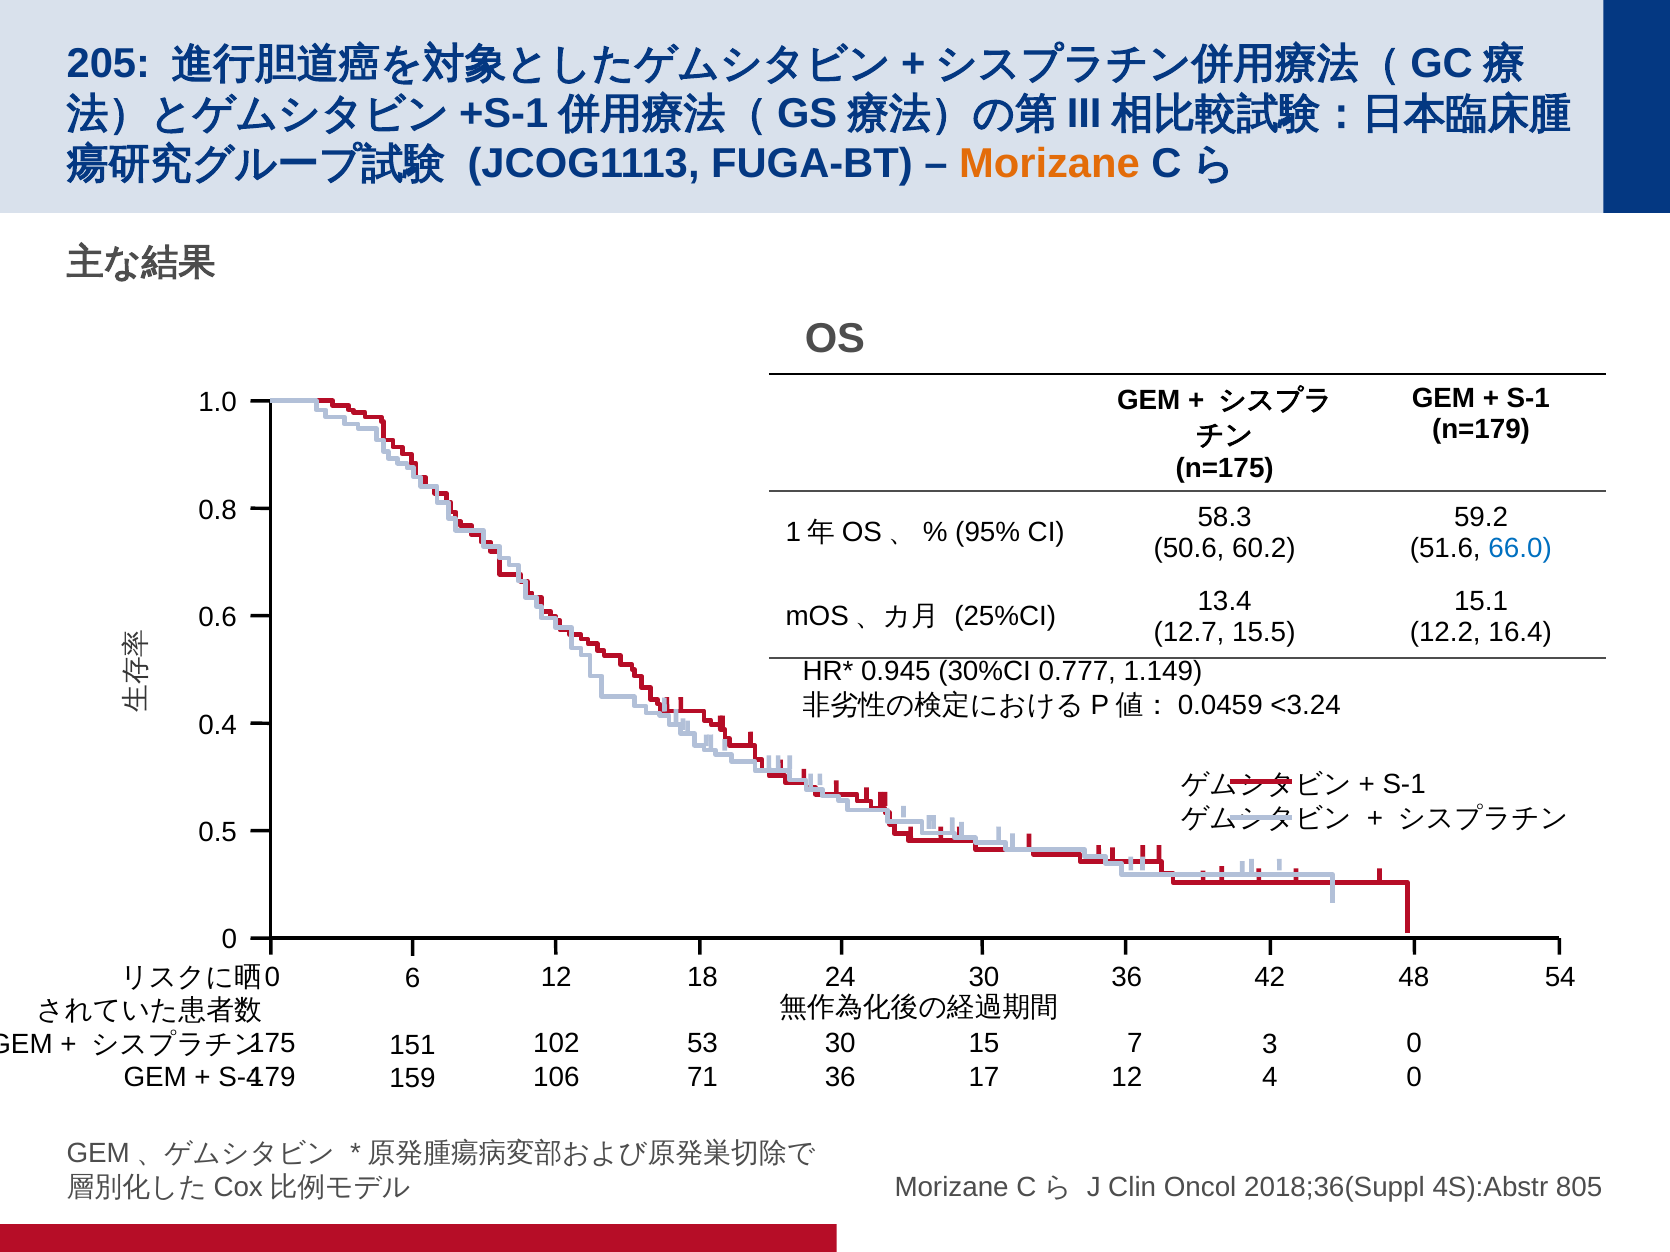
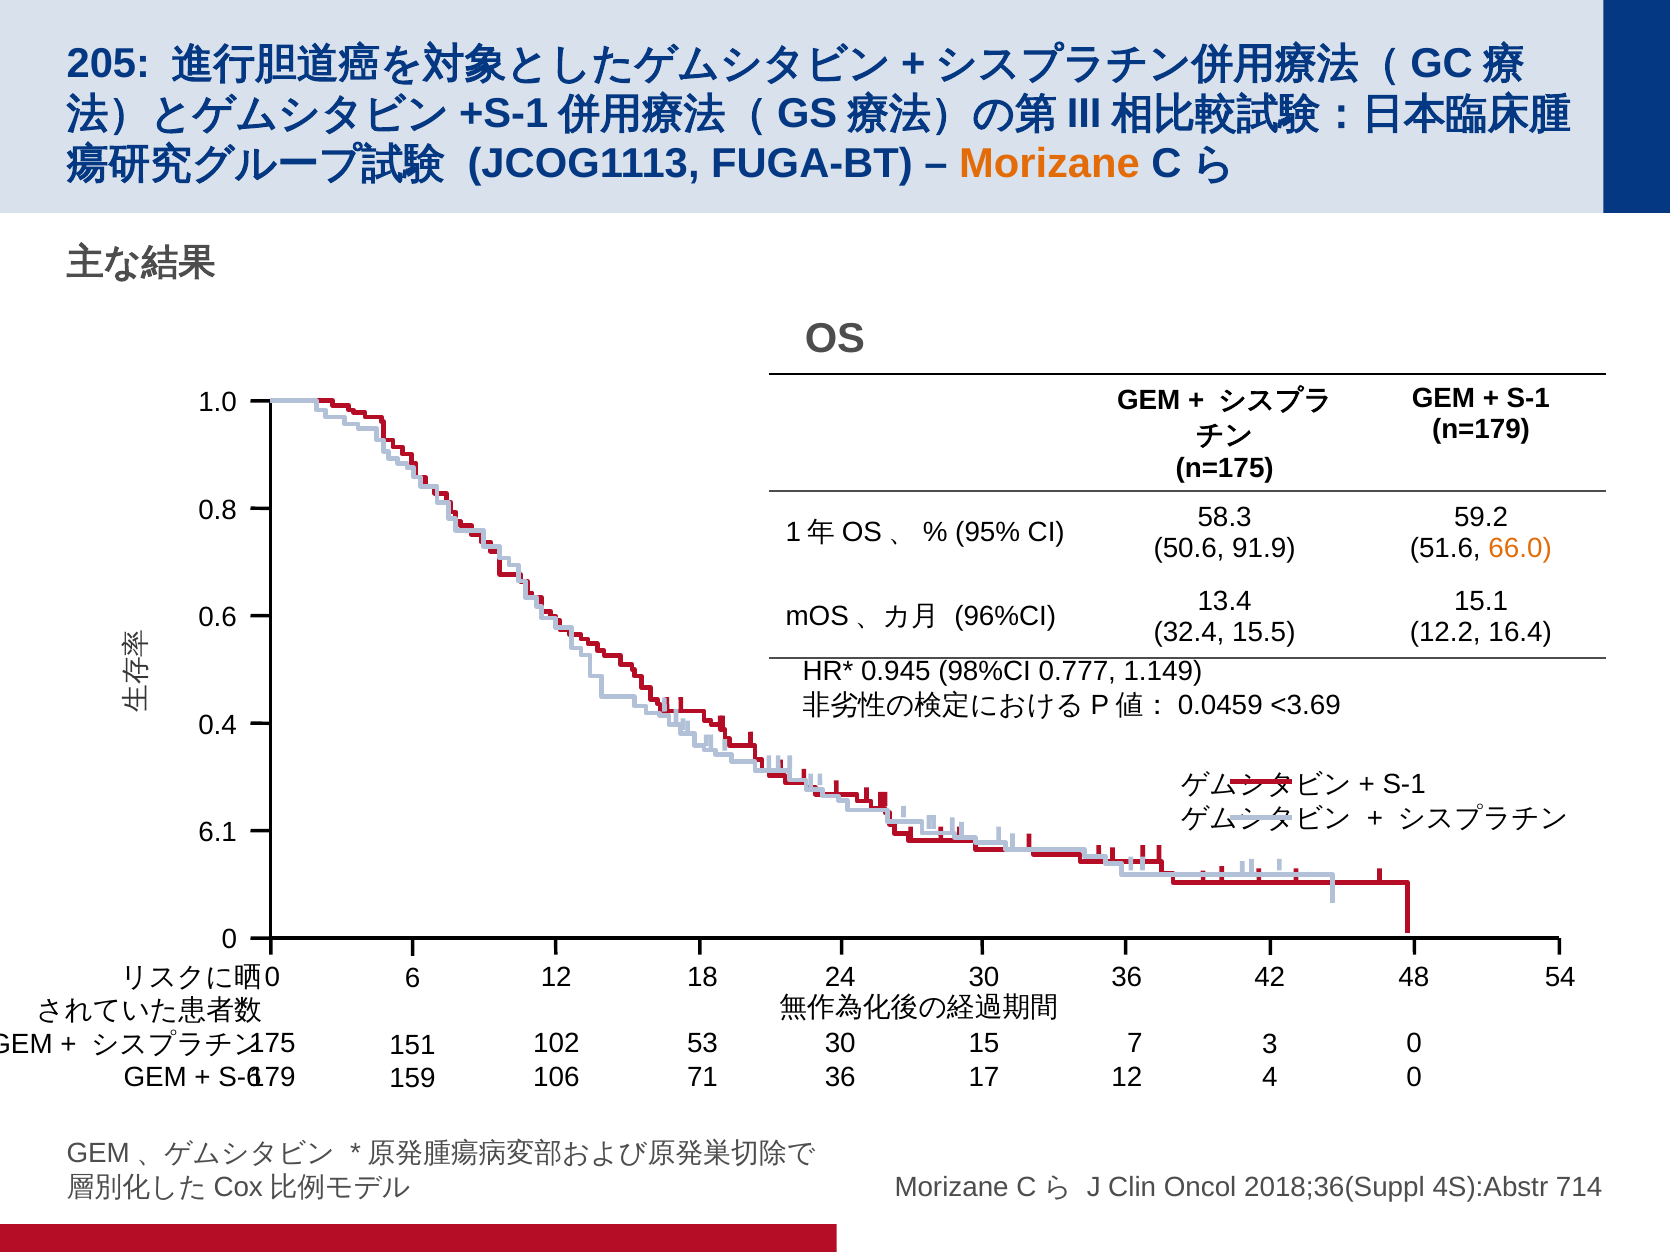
60.2: 60.2 -> 91.9 (1264, 549)
66.0 colour: blue -> orange (1520, 549)
25%CI: 25%CI -> 96%CI (1005, 616)
12.7: 12.7 -> 32.4 (1189, 633)
30%CI: 30%CI -> 98%CI (985, 672)
<3.24: <3.24 -> <3.69 (1306, 705)
0.5: 0.5 -> 6.1 (218, 833)
S-4: S-4 -> S-6 (240, 1078)
805: 805 -> 714 (1579, 1188)
